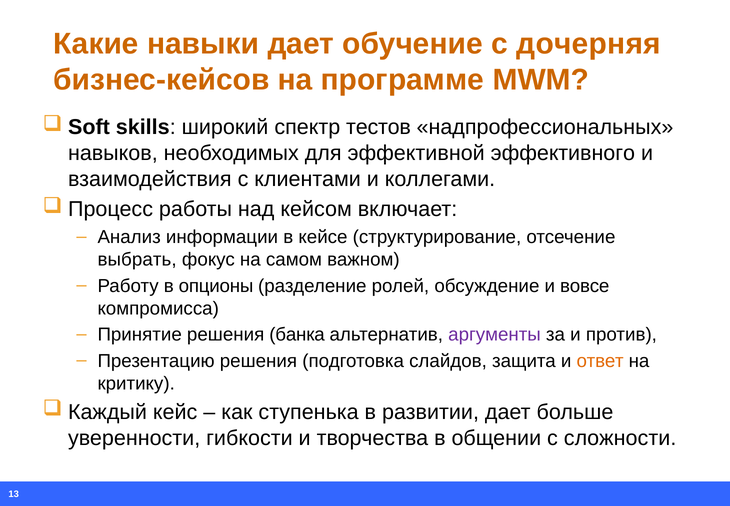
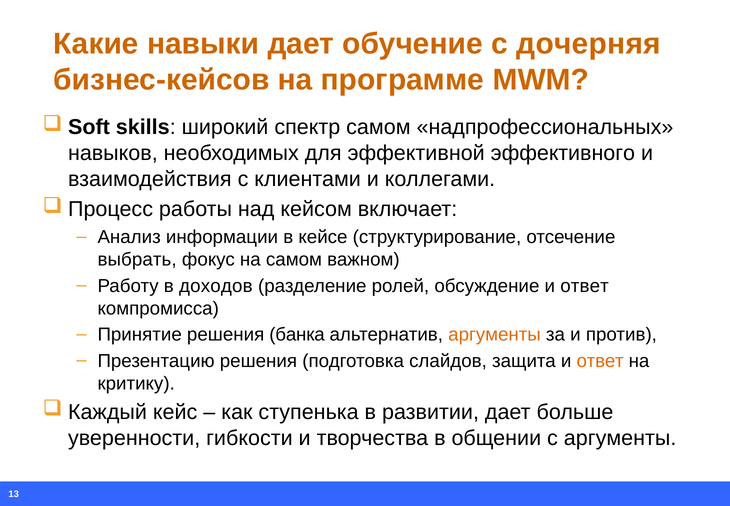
спектр тестов: тестов -> самом (378, 127)
опционы: опционы -> доходов (216, 285)
обсуждение и вовсе: вовсе -> ответ (585, 285)
аргументы colour: purple -> orange (495, 334)
с сложности: сложности -> аргументы (620, 437)
